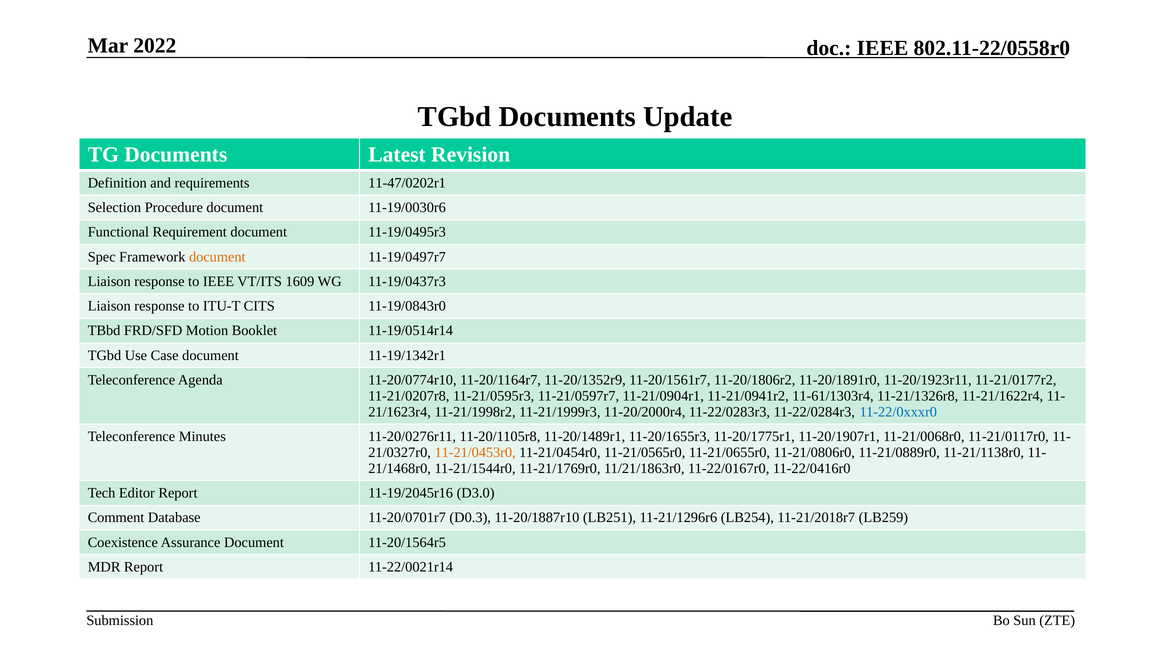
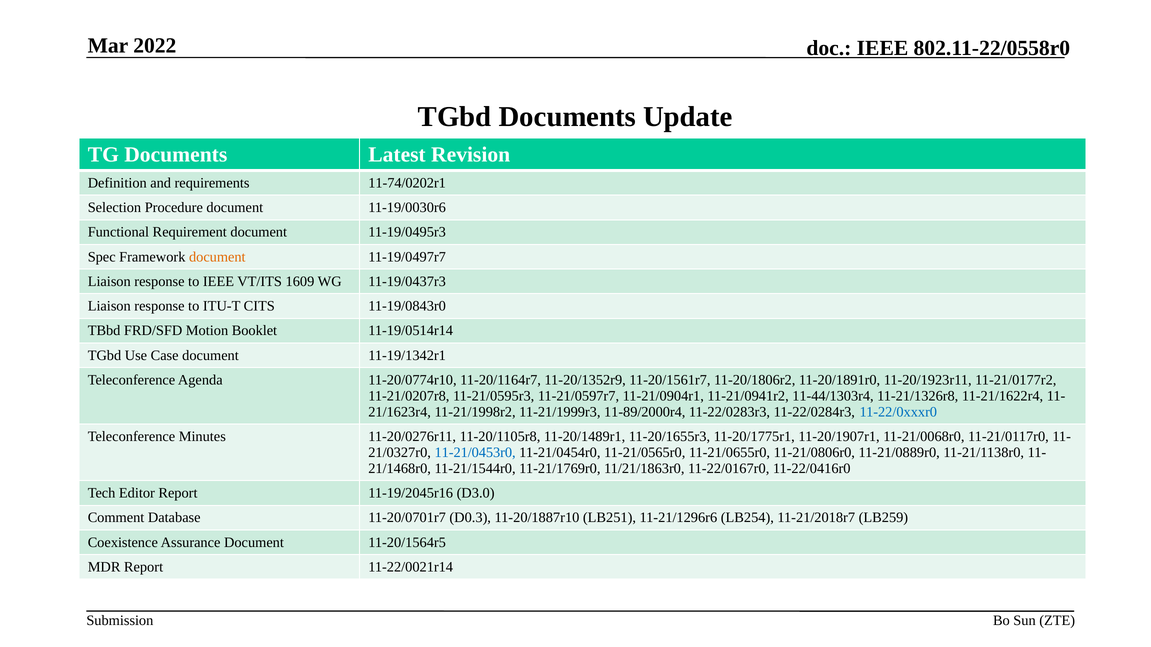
11-47/0202r1: 11-47/0202r1 -> 11-74/0202r1 (407, 183)
11-61/1303r4: 11-61/1303r4 -> 11-44/1303r4 (833, 396)
11-20/2000r4: 11-20/2000r4 -> 11-89/2000r4 (645, 412)
11-21/0453r0 colour: orange -> blue (475, 453)
